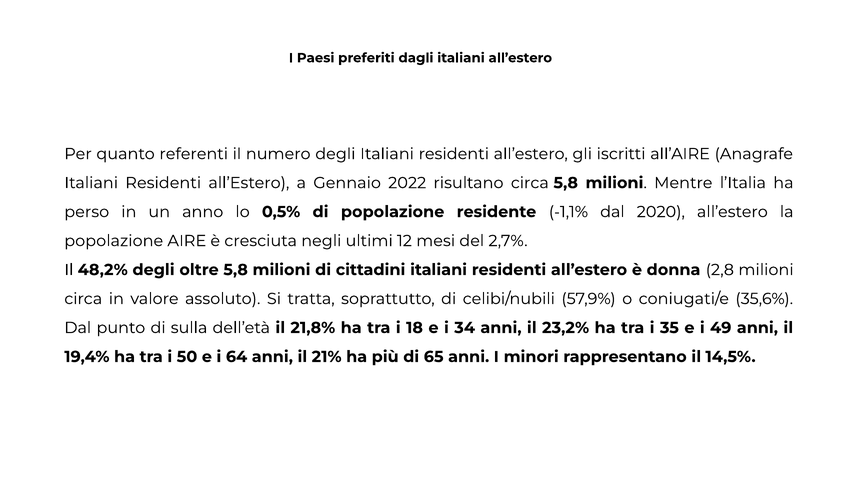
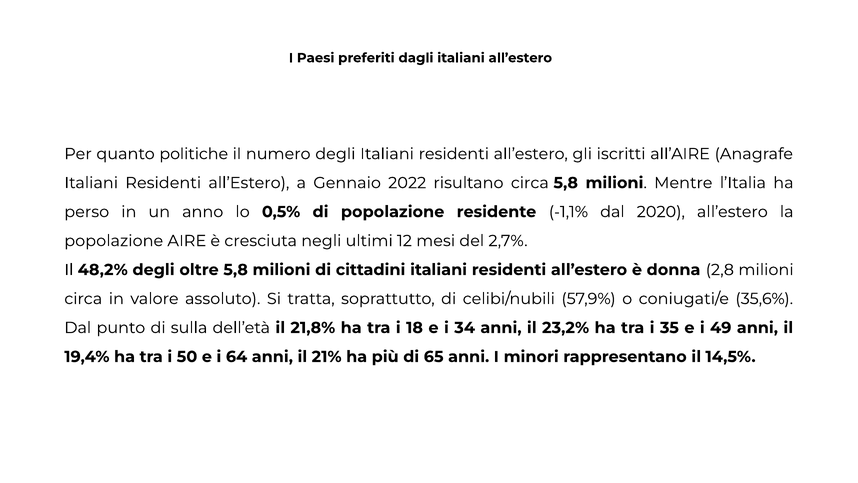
referenti: referenti -> politiche (194, 154)
